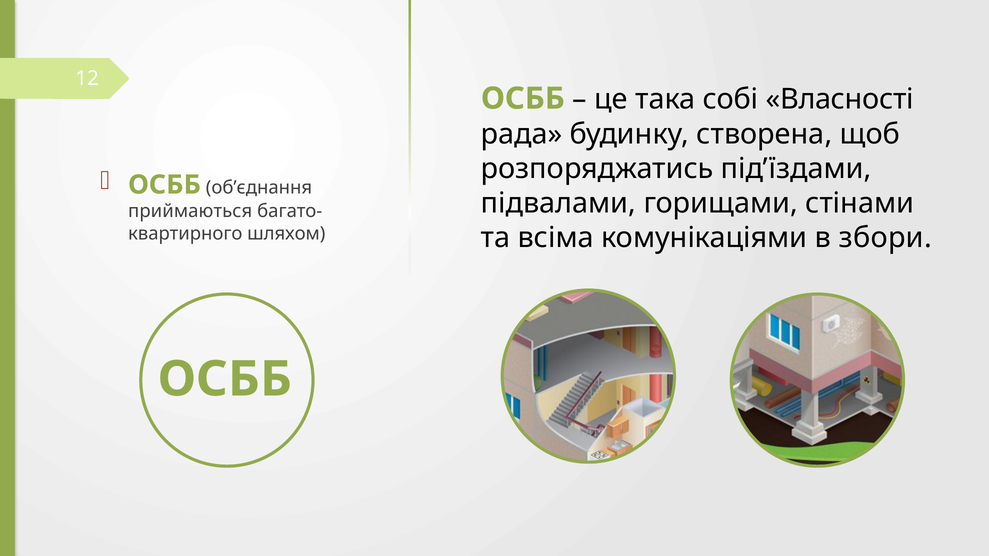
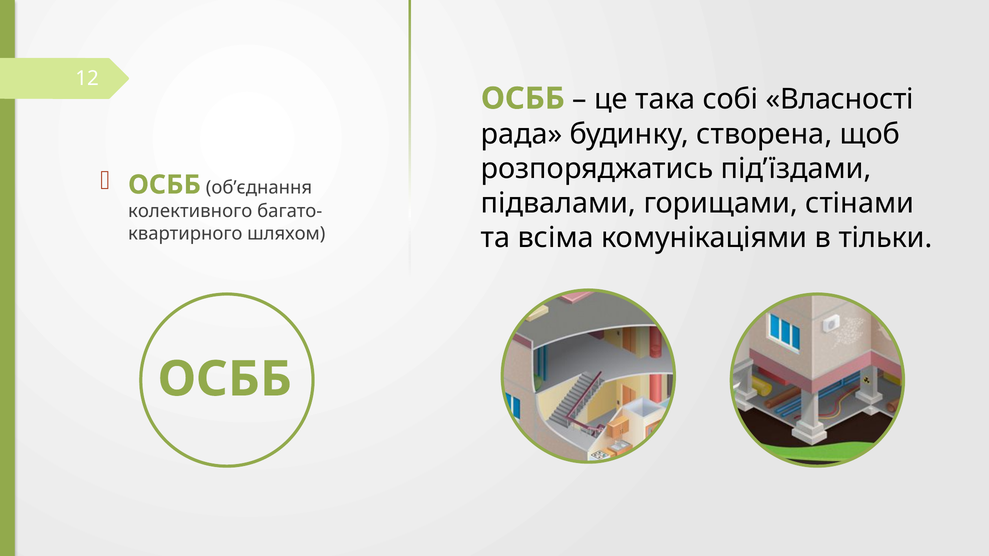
приймаються: приймаються -> колективного (190, 211)
збори: збори -> тільки (885, 238)
